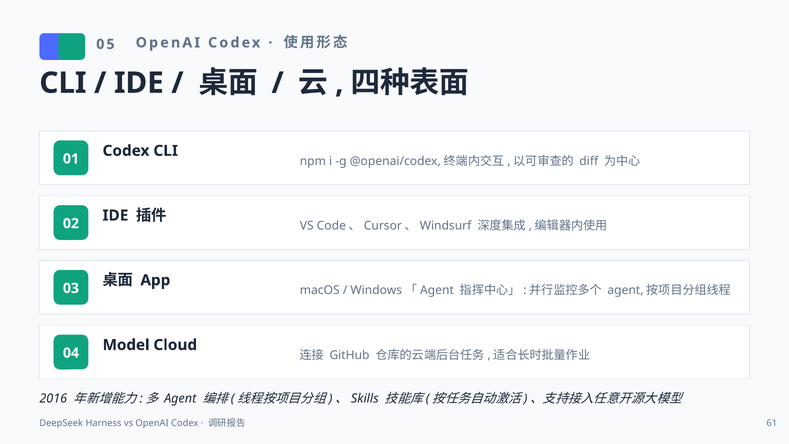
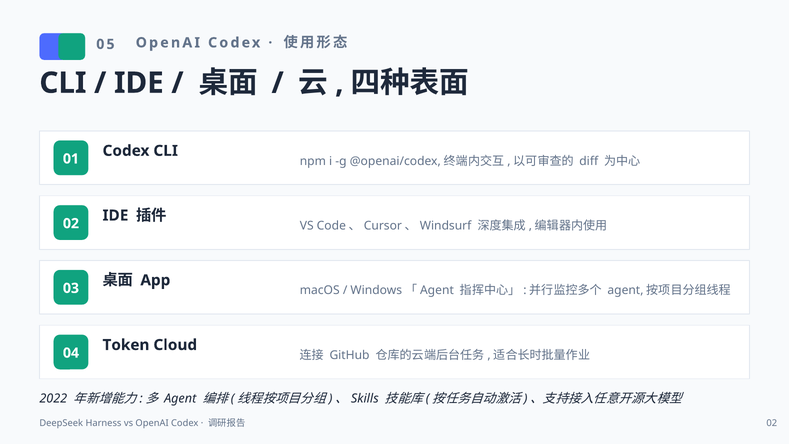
Model: Model -> Token (126, 345)
2016: 2016 -> 2022 (53, 398)
61: 61 -> 02 (772, 423)
